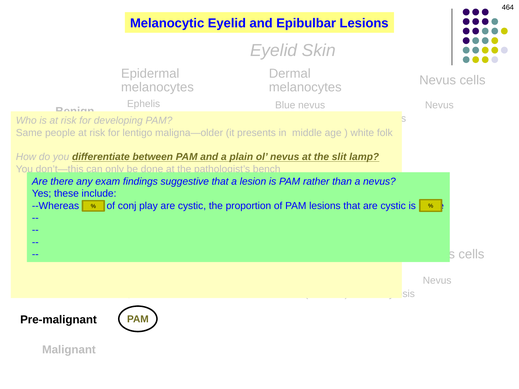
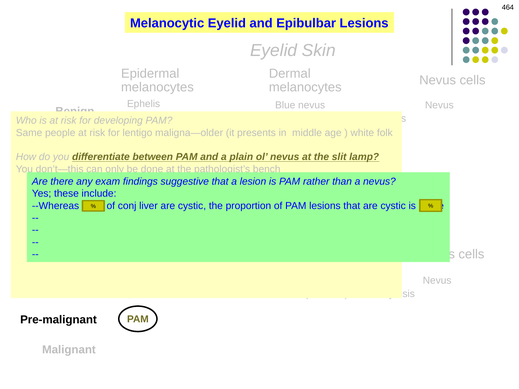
play: play -> liver (148, 206)
